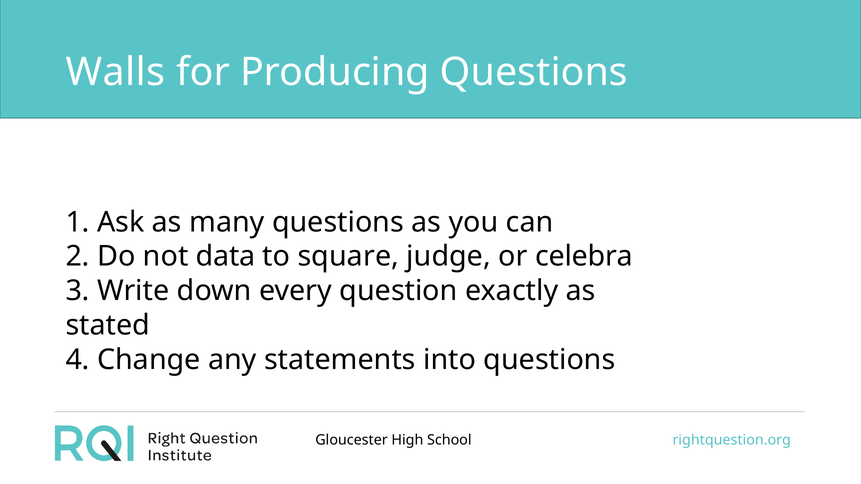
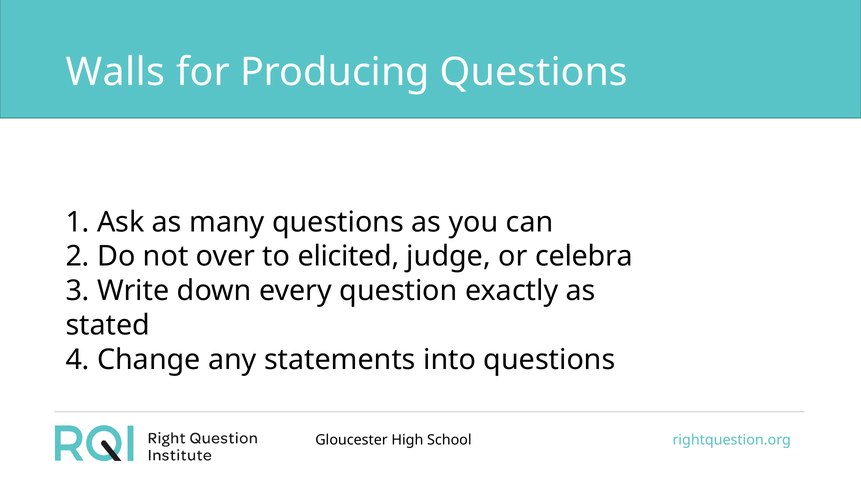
data: data -> over (226, 257)
square: square -> elicited (349, 257)
